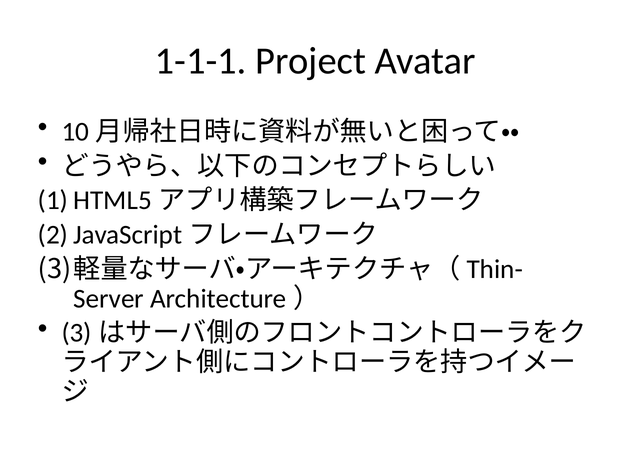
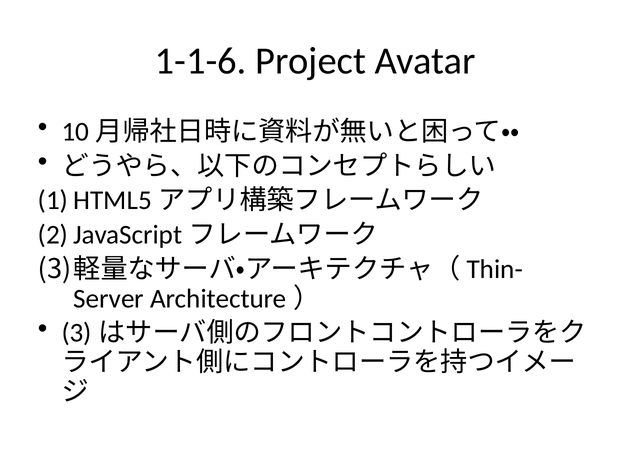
1-1-1: 1-1-1 -> 1-1-6 (201, 61)
